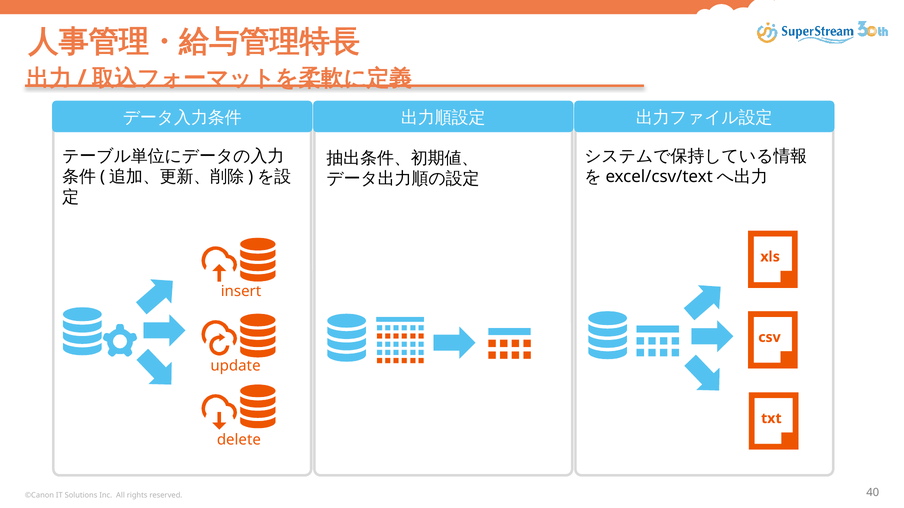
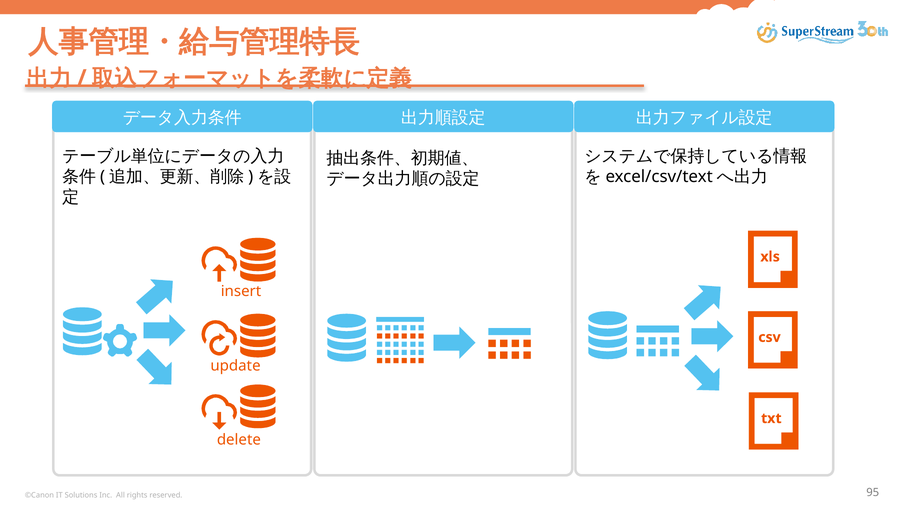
40: 40 -> 95 (873, 493)
